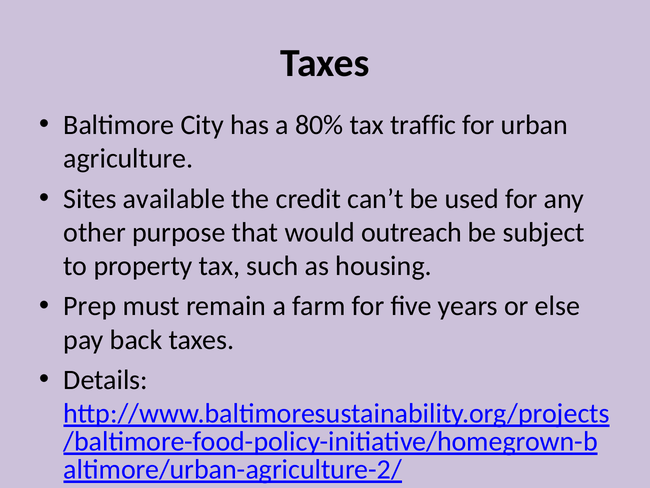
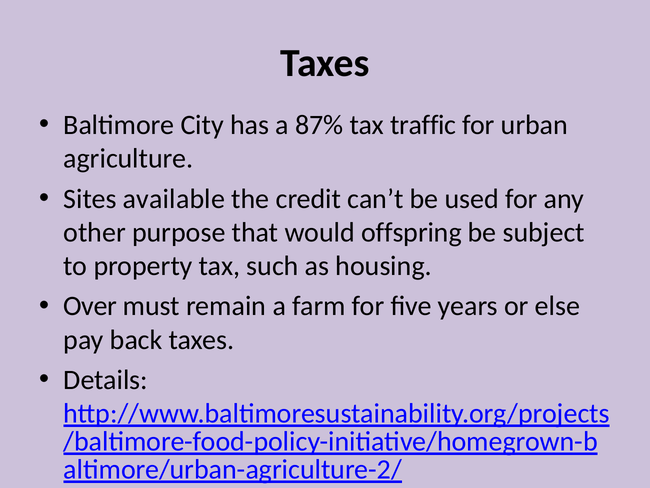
80%: 80% -> 87% (319, 125)
outreach: outreach -> offspring (411, 232)
Prep: Prep -> Over (90, 306)
